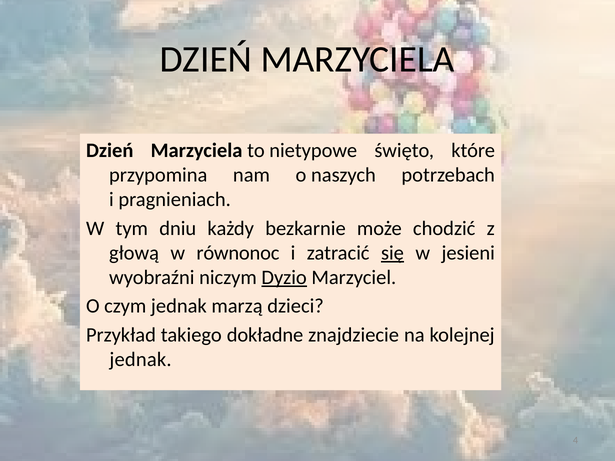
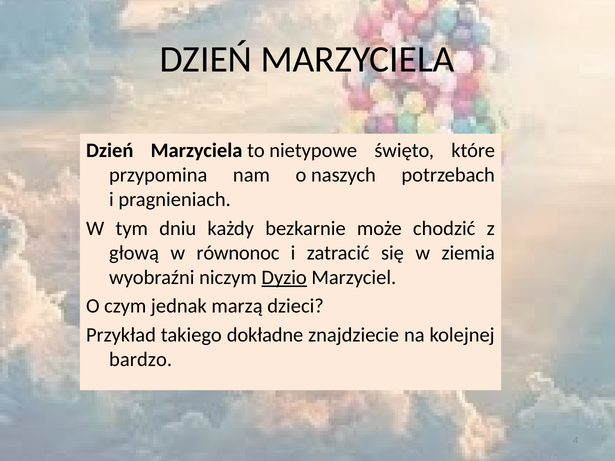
się underline: present -> none (392, 253)
jesieni: jesieni -> ziemia (468, 253)
jednak: jednak -> bardzo (141, 360)
